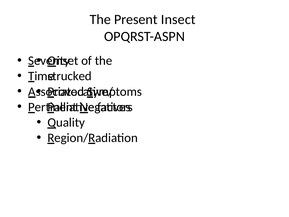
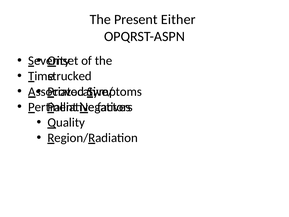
Insect: Insect -> Either (178, 20)
